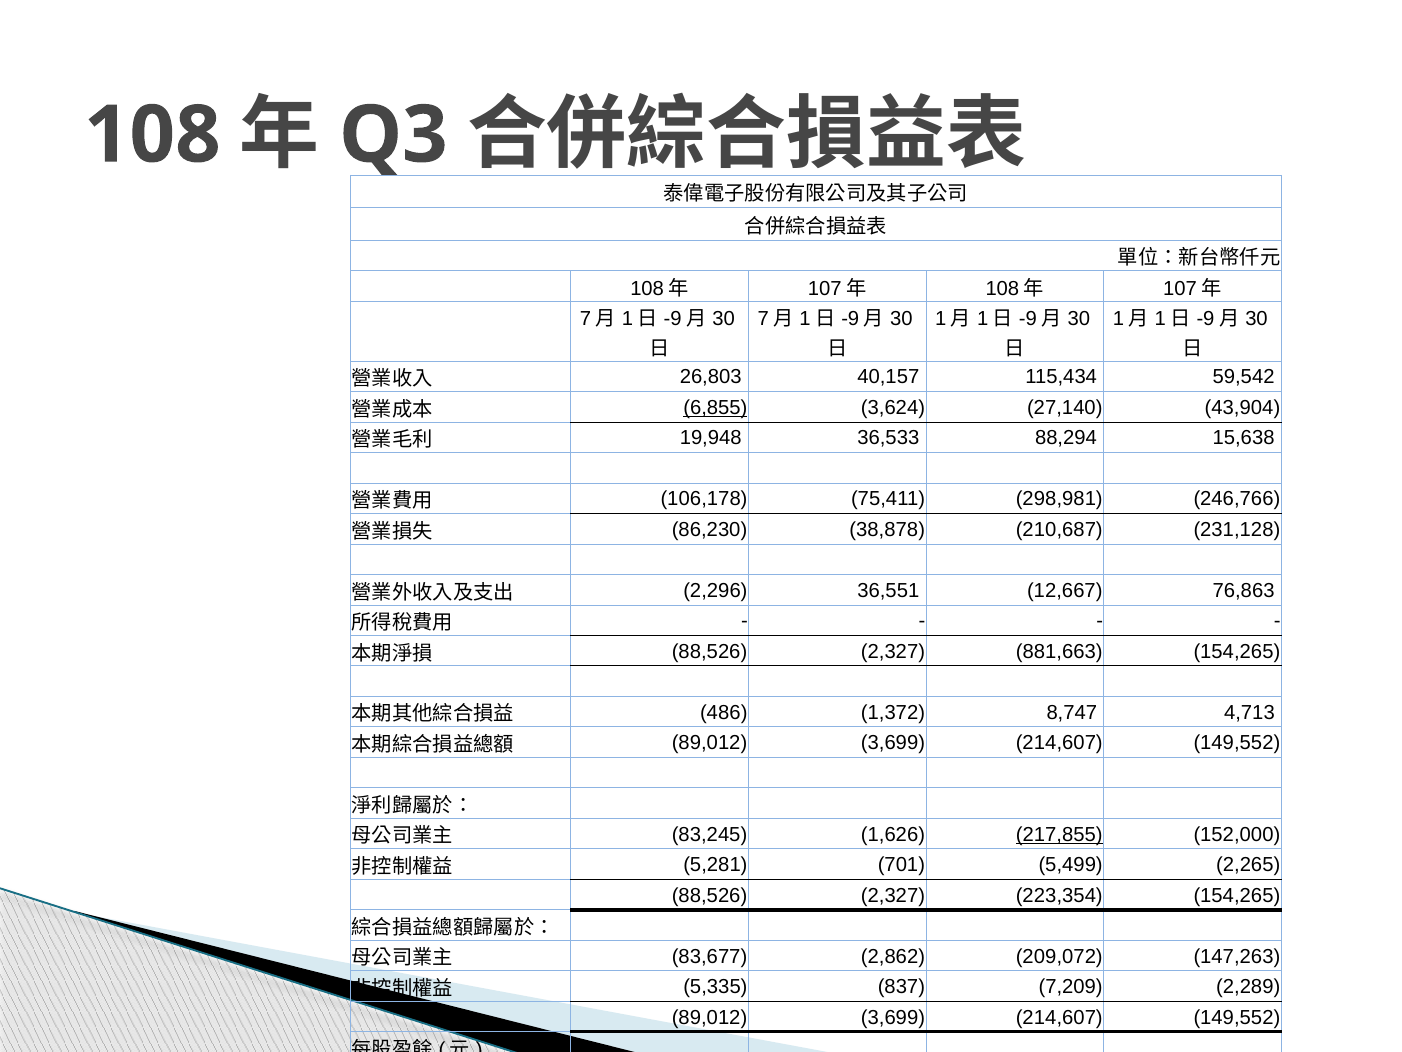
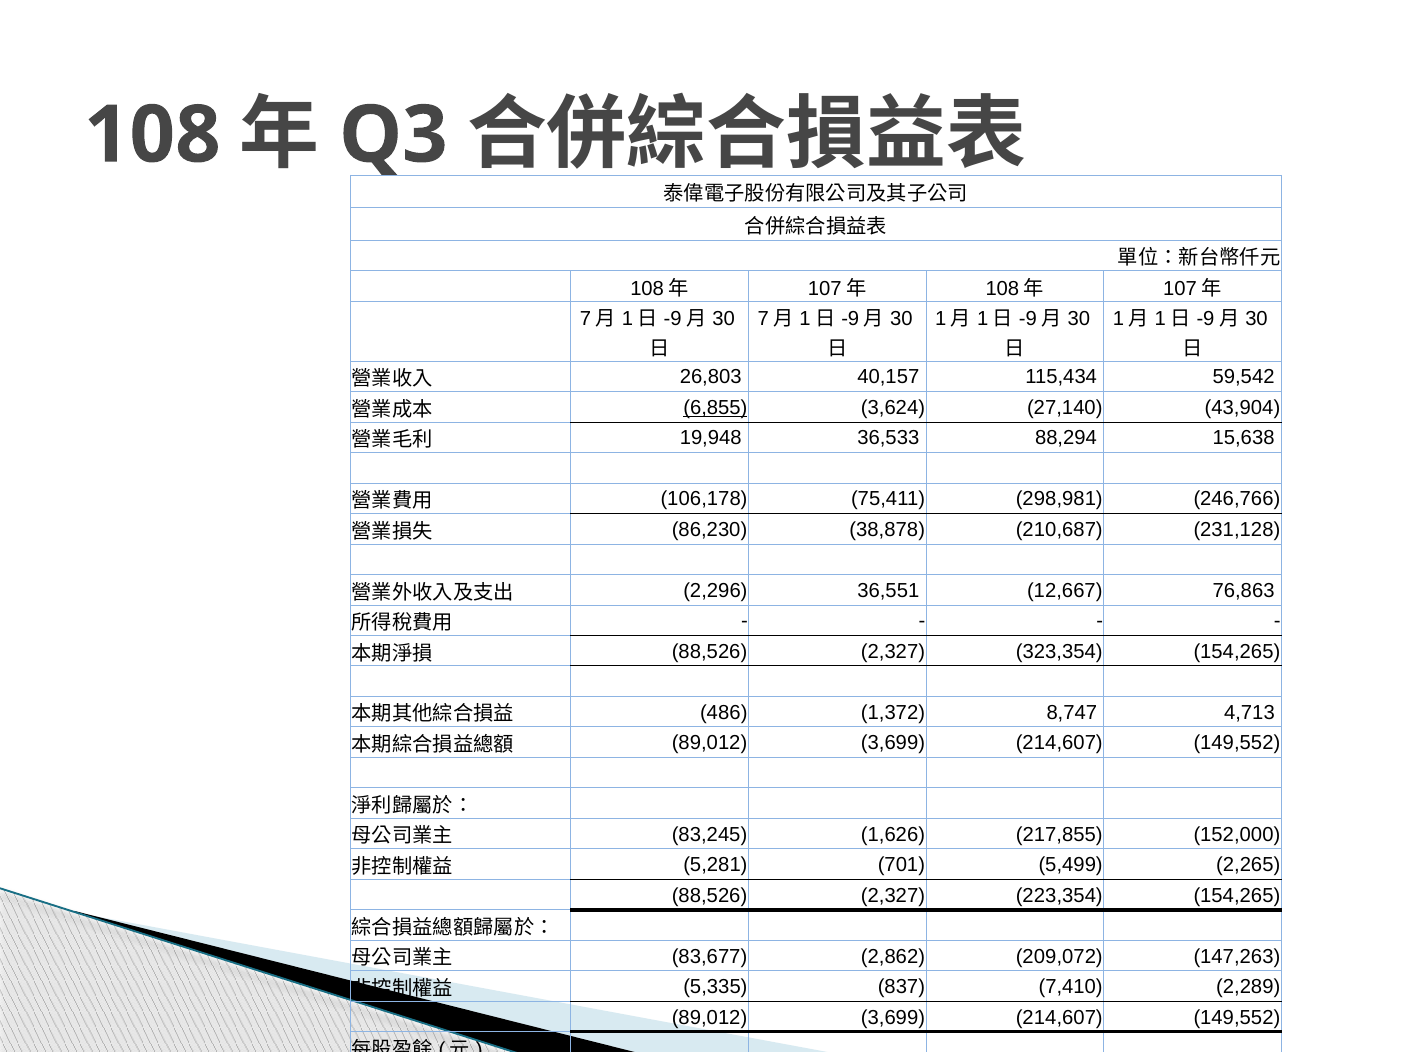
881,663: 881,663 -> 323,354 (1059, 651)
217,855 underline: present -> none (1059, 834)
7,209: 7,209 -> 7,410 (1071, 986)
